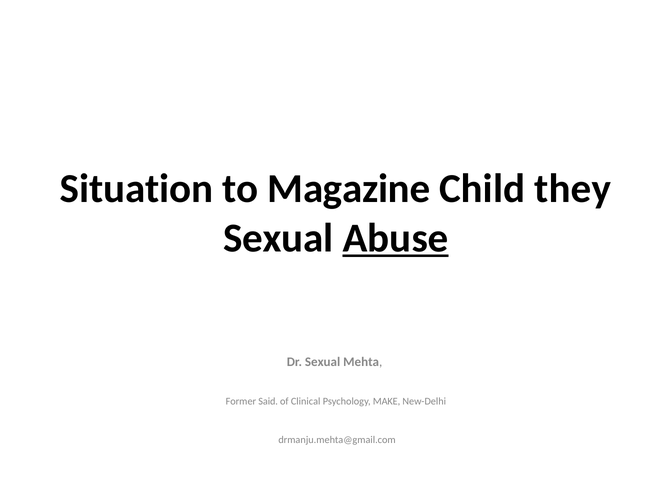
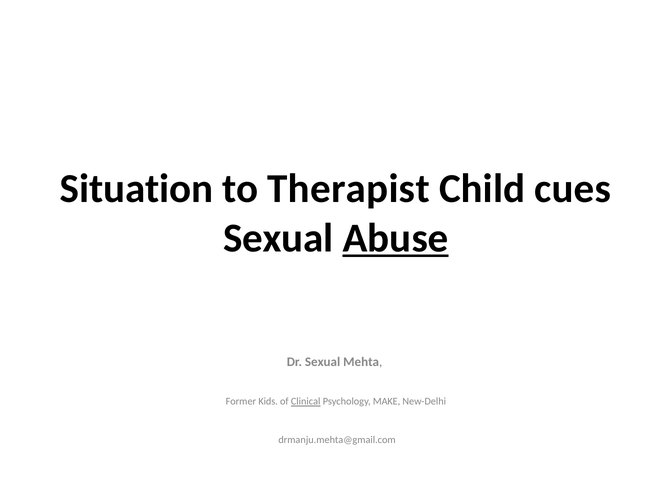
Magazine: Magazine -> Therapist (349, 189)
they: they -> cues (573, 189)
Said: Said -> Kids (268, 402)
Clinical underline: none -> present (306, 402)
